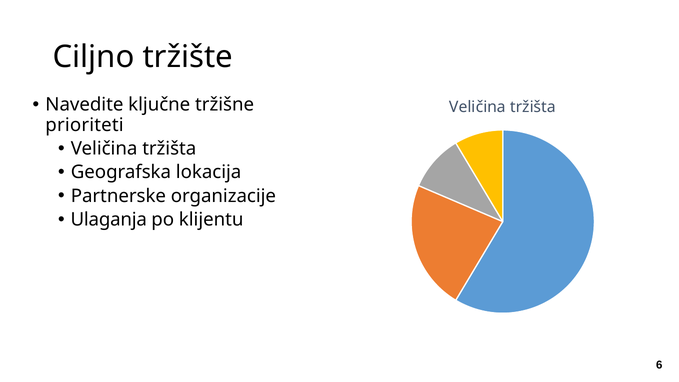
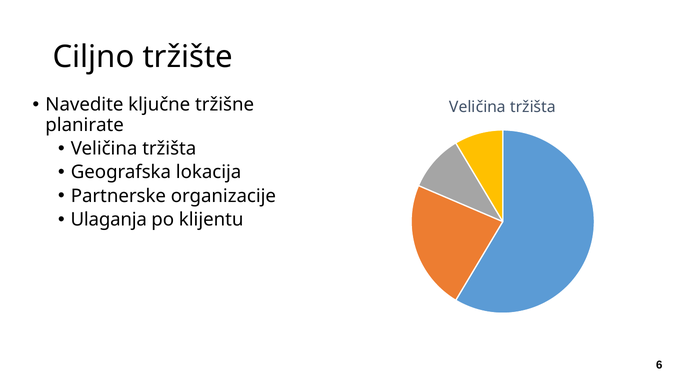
prioriteti: prioriteti -> planirate (85, 125)
